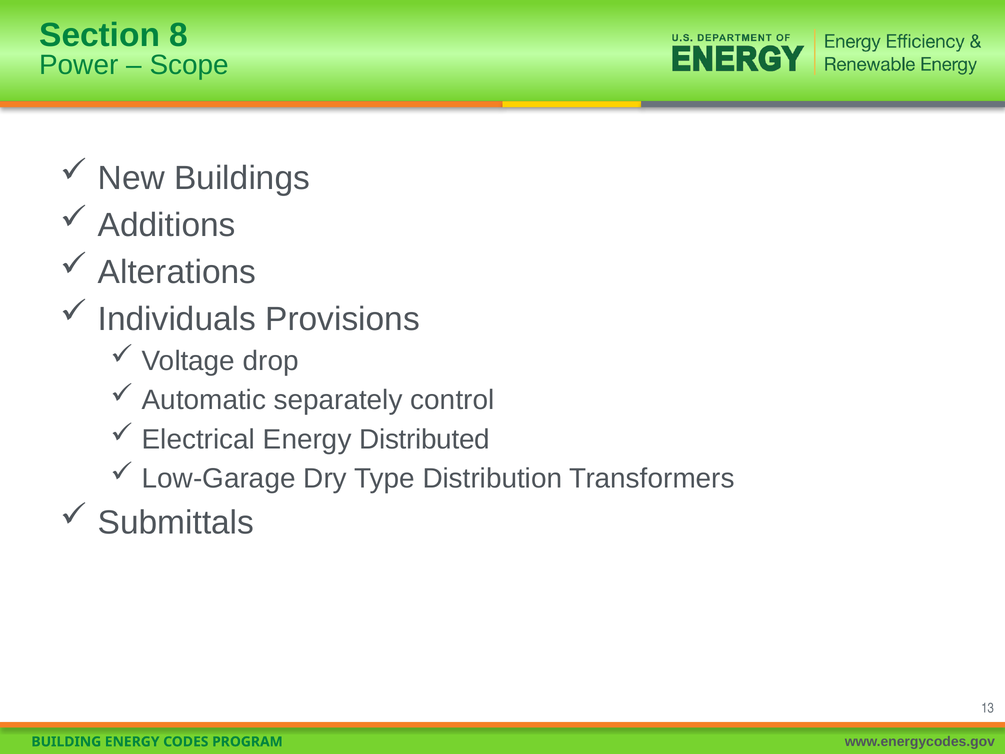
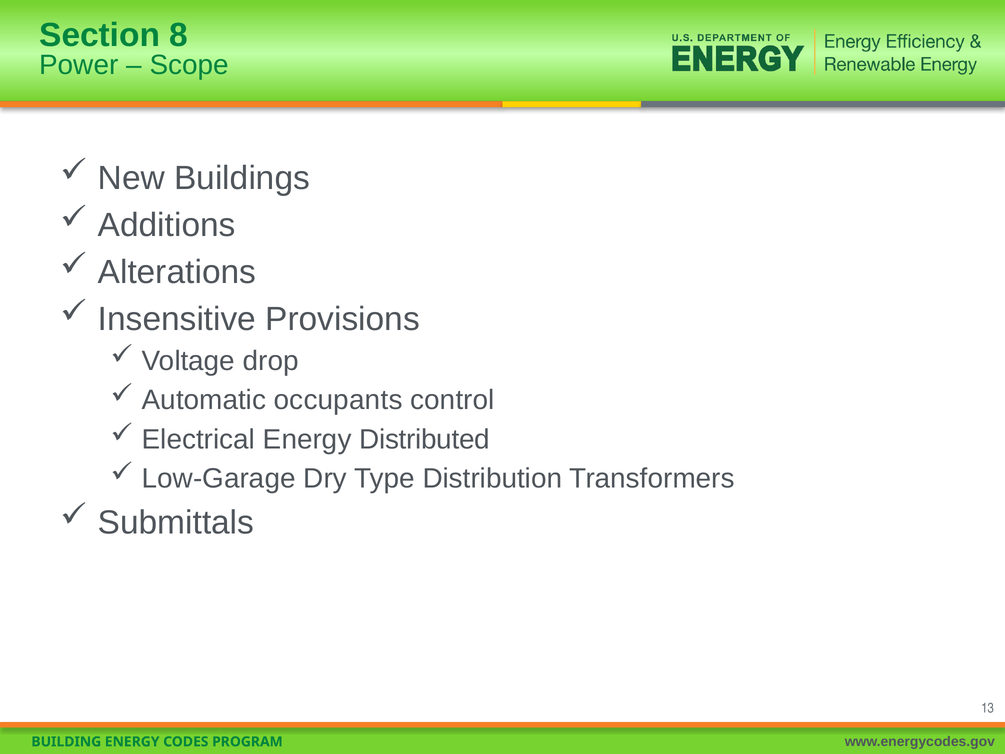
Individuals: Individuals -> Insensitive (177, 319)
separately: separately -> occupants (338, 400)
